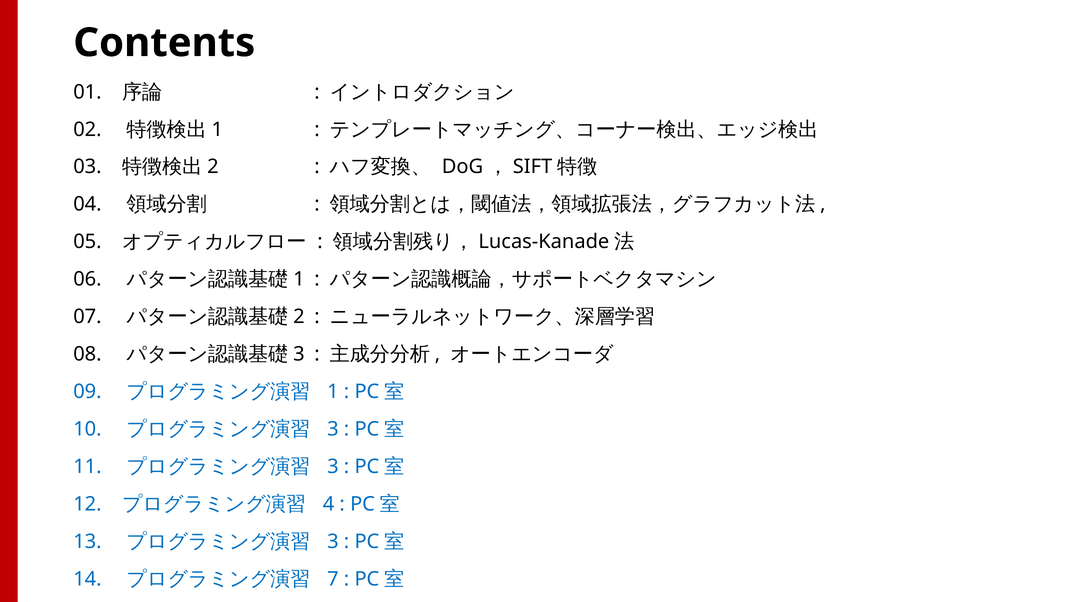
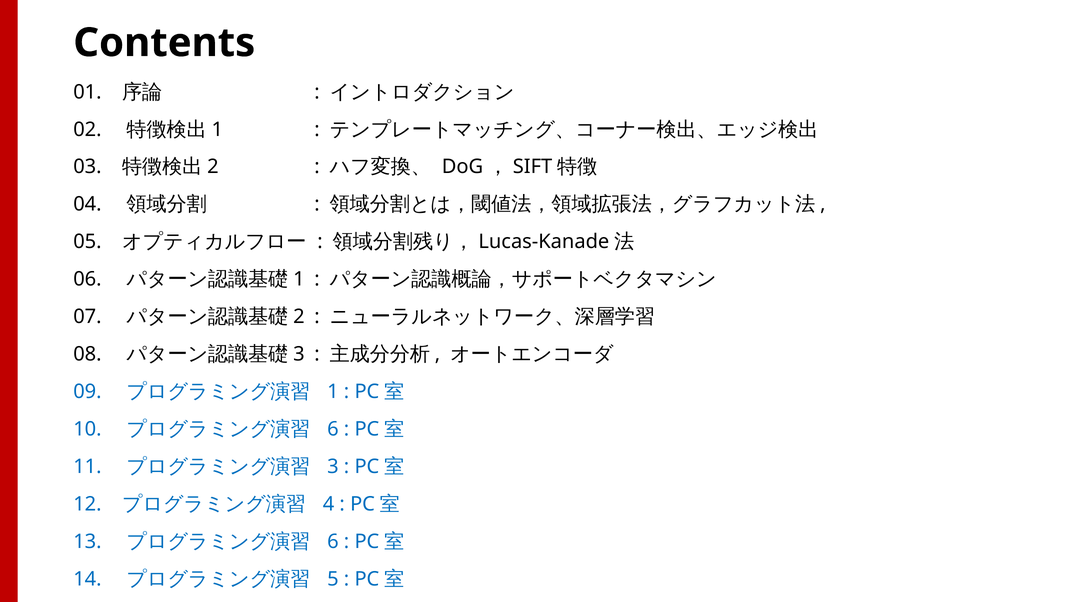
3: 3 -> 6 (333, 430)
3: 3 -> 6 (333, 542)
7: 7 -> 5 (333, 580)
